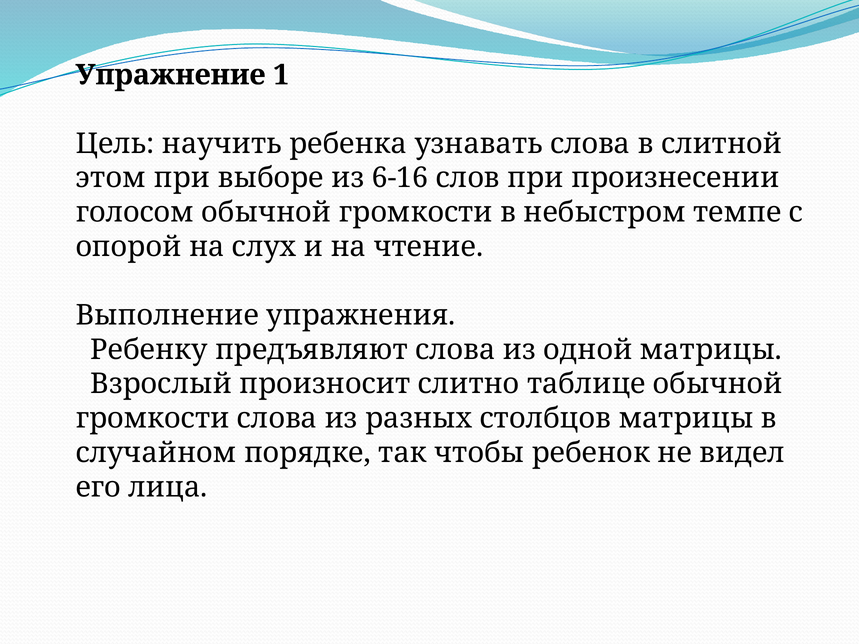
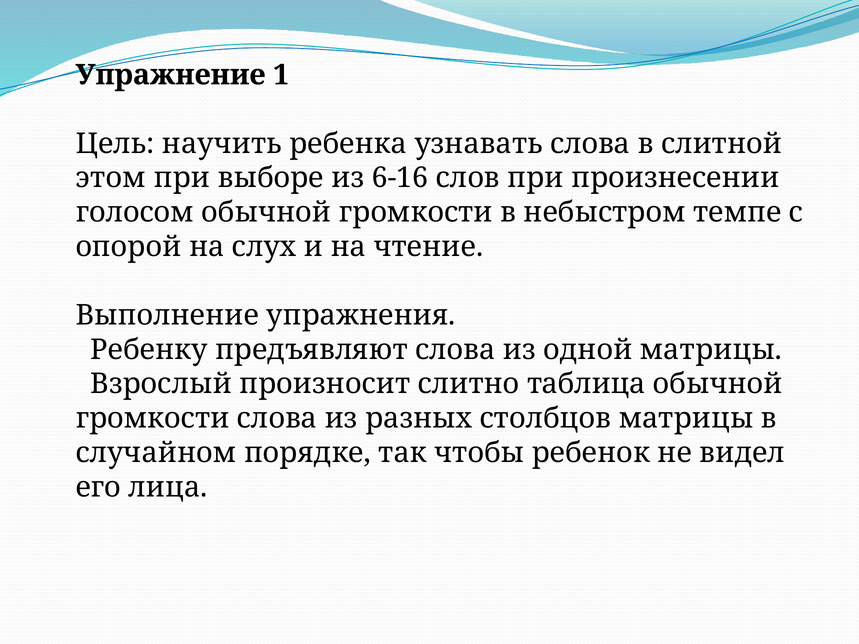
таблице: таблице -> таблица (586, 384)
